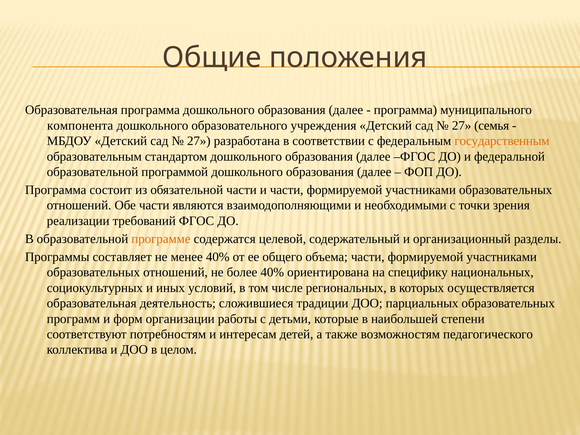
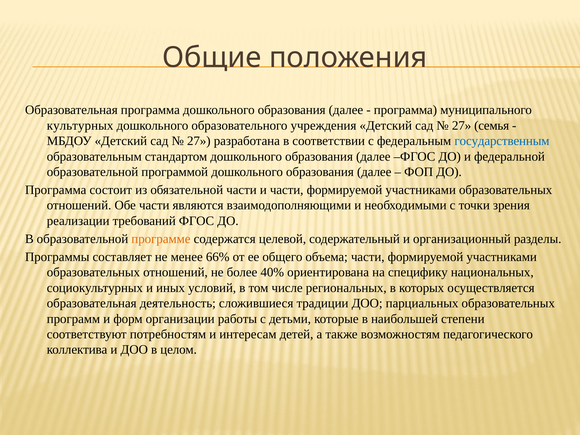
компонента: компонента -> культурных (80, 126)
государственным colour: orange -> blue (502, 141)
менее 40%: 40% -> 66% (218, 257)
